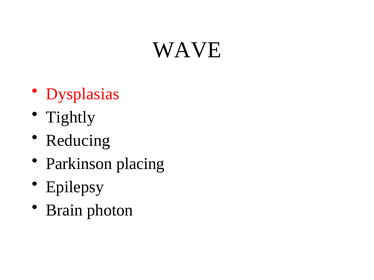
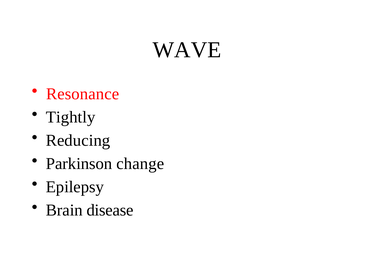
Dysplasias: Dysplasias -> Resonance (83, 94)
placing: placing -> change (140, 164)
photon: photon -> disease (110, 210)
